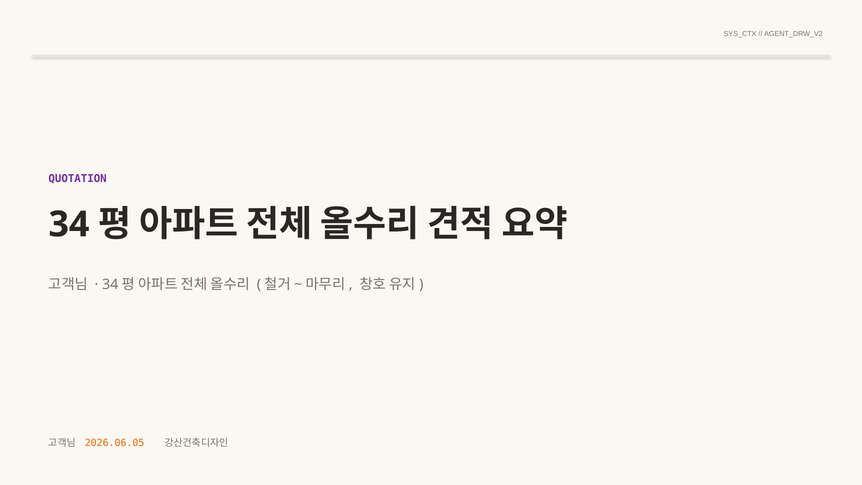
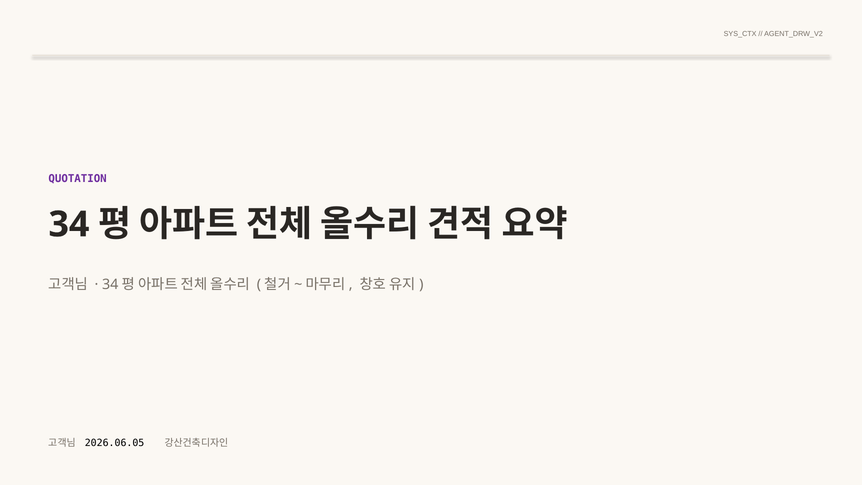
2026.06.05 colour: orange -> black (115, 443)
